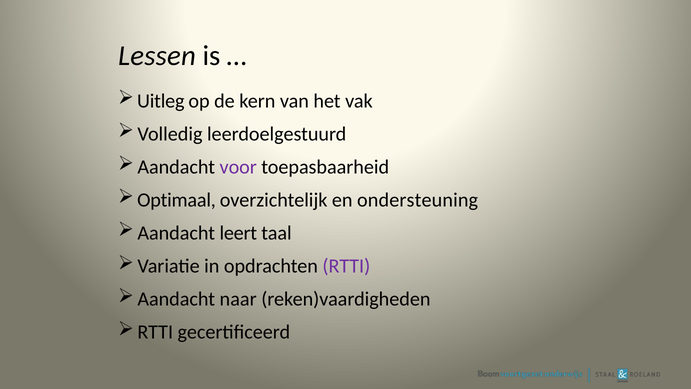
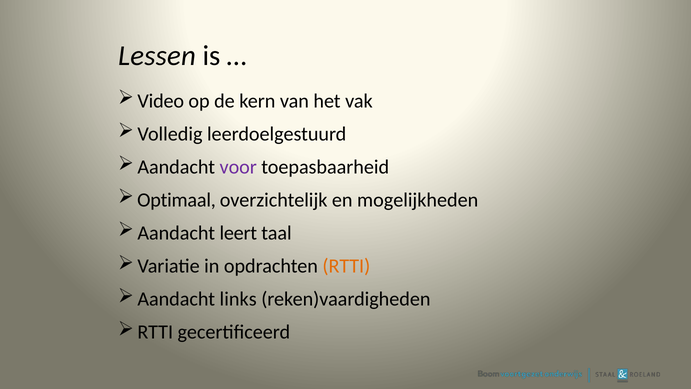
Uitleg: Uitleg -> Video (161, 101)
ondersteuning: ondersteuning -> mogelijkheden (418, 200)
RTTI colour: purple -> orange (346, 266)
naar: naar -> links (238, 299)
